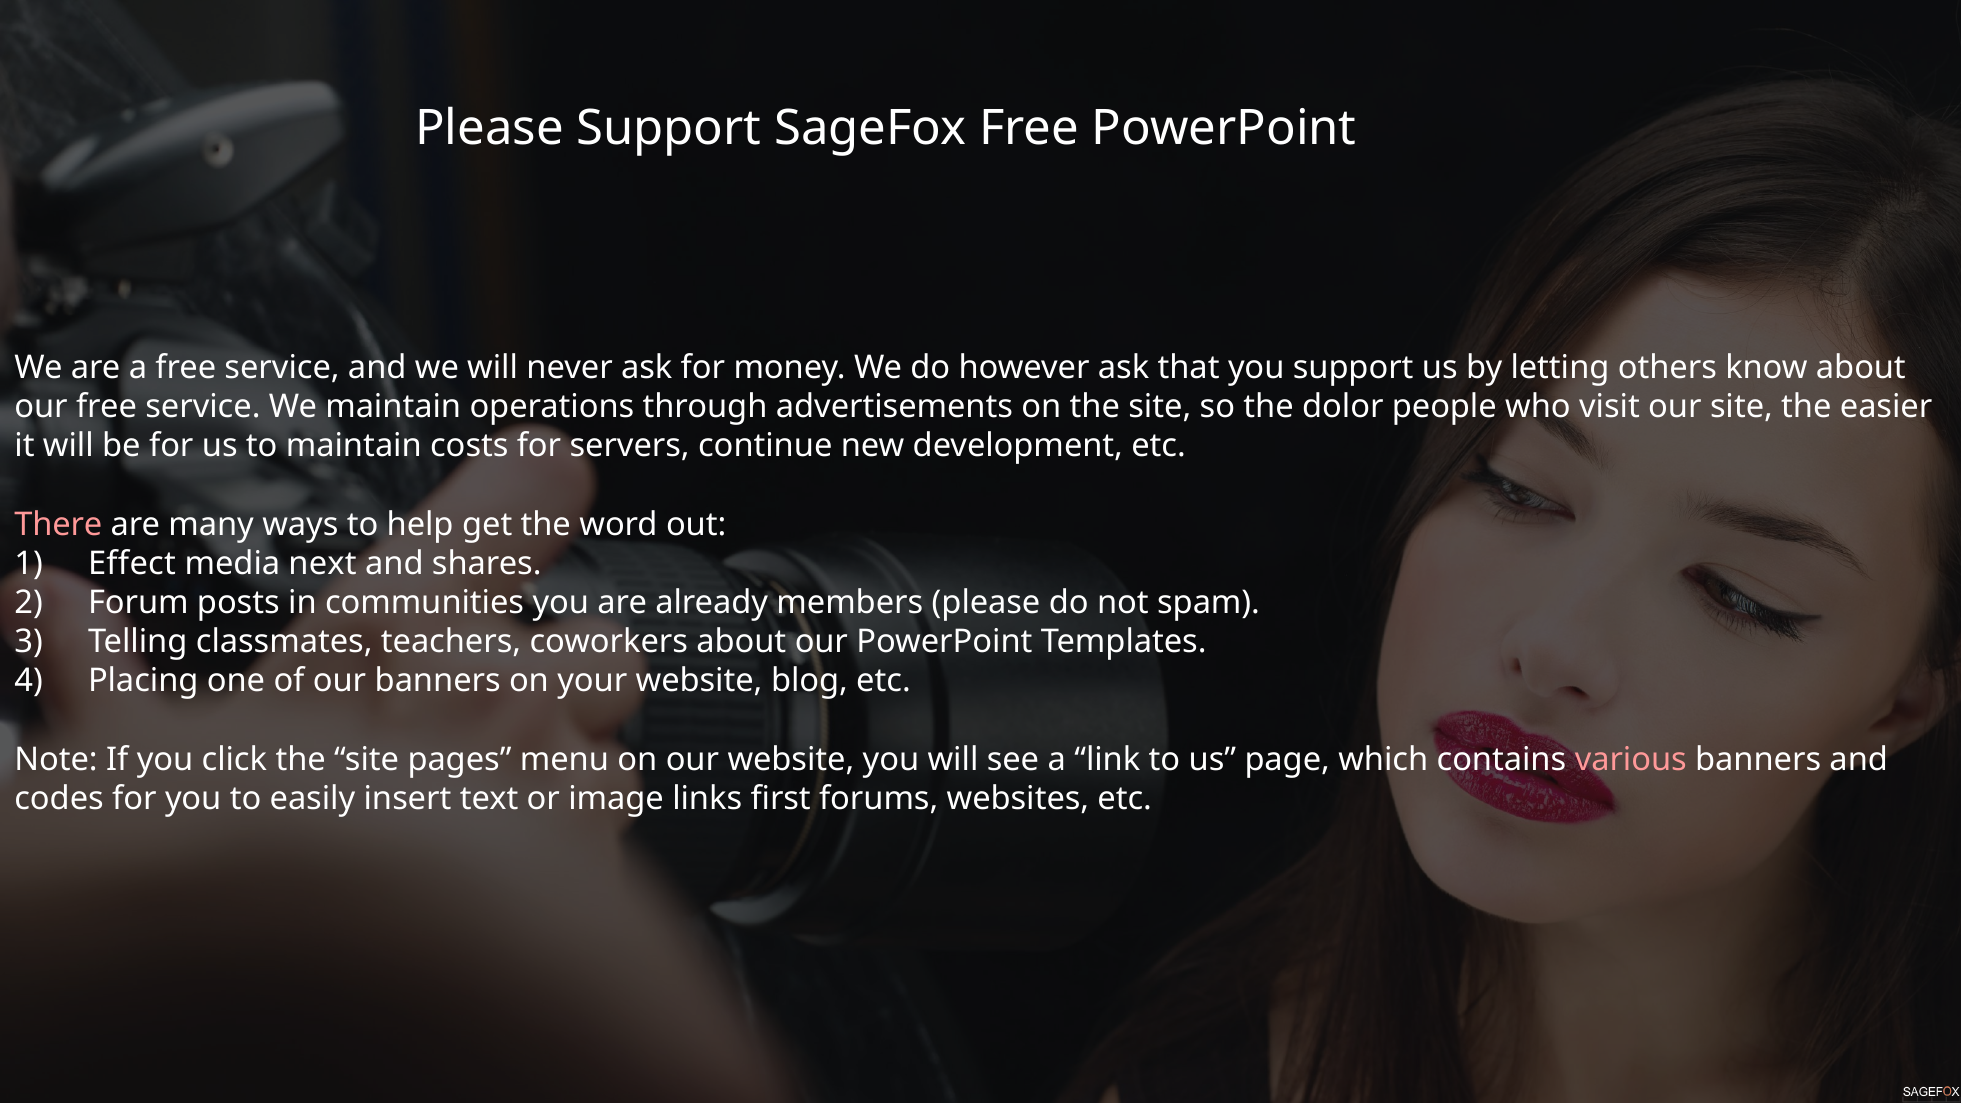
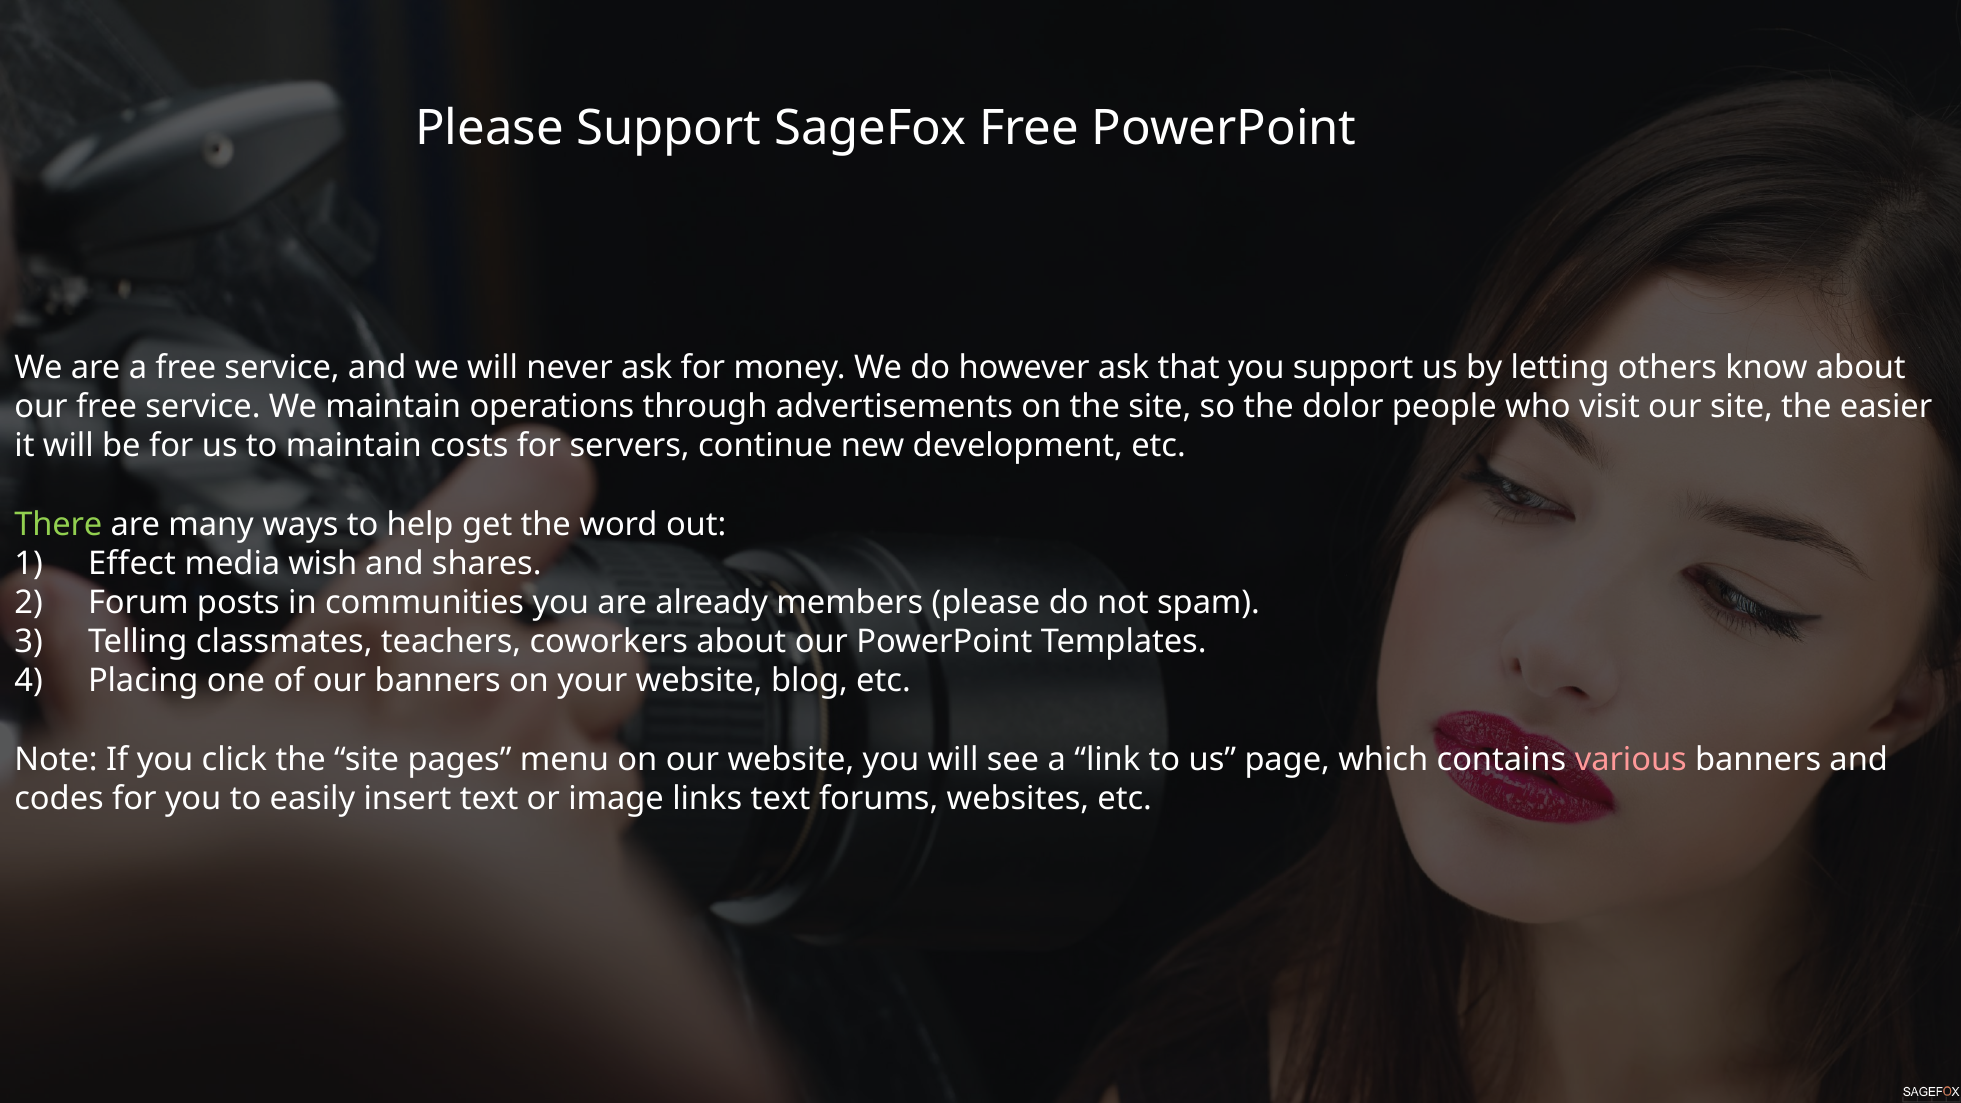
There colour: pink -> light green (58, 524)
next: next -> wish (323, 564)
links first: first -> text (780, 799)
